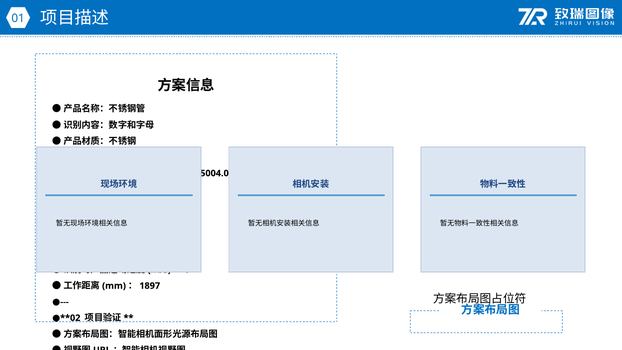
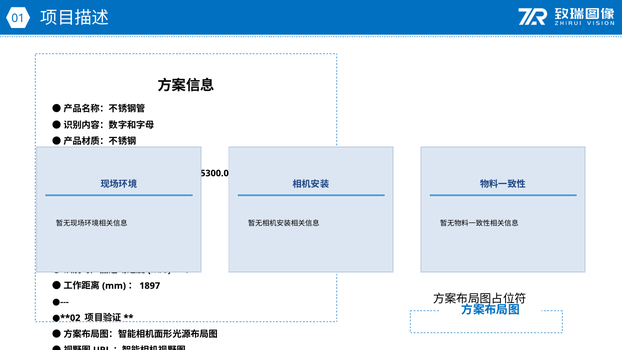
5004.0: 5004.0 -> 5300.0 (214, 173)
